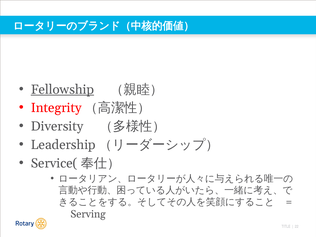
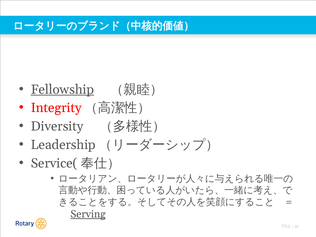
Serving underline: none -> present (88, 214)
